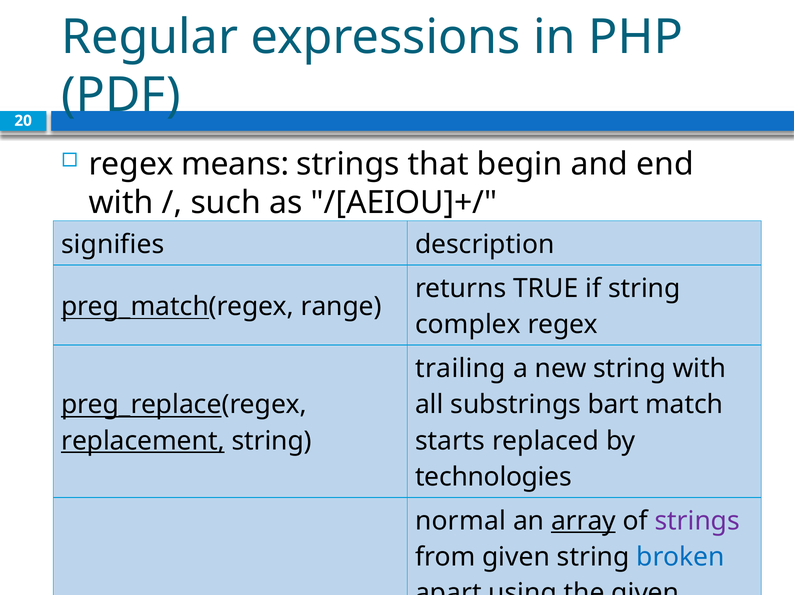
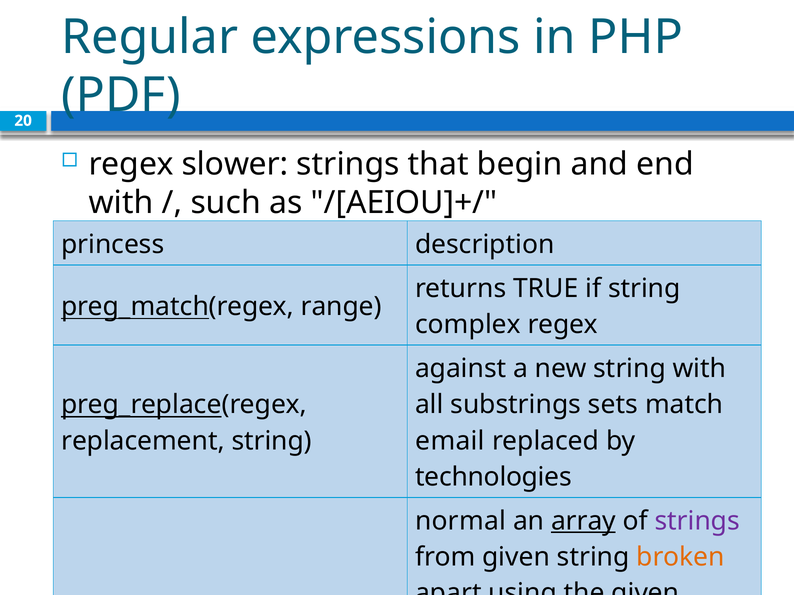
means: means -> slower (235, 164)
signifies: signifies -> princess (113, 245)
trailing: trailing -> against (461, 369)
bart: bart -> sets (613, 405)
replacement underline: present -> none (143, 441)
starts: starts -> email (450, 441)
broken colour: blue -> orange (680, 558)
